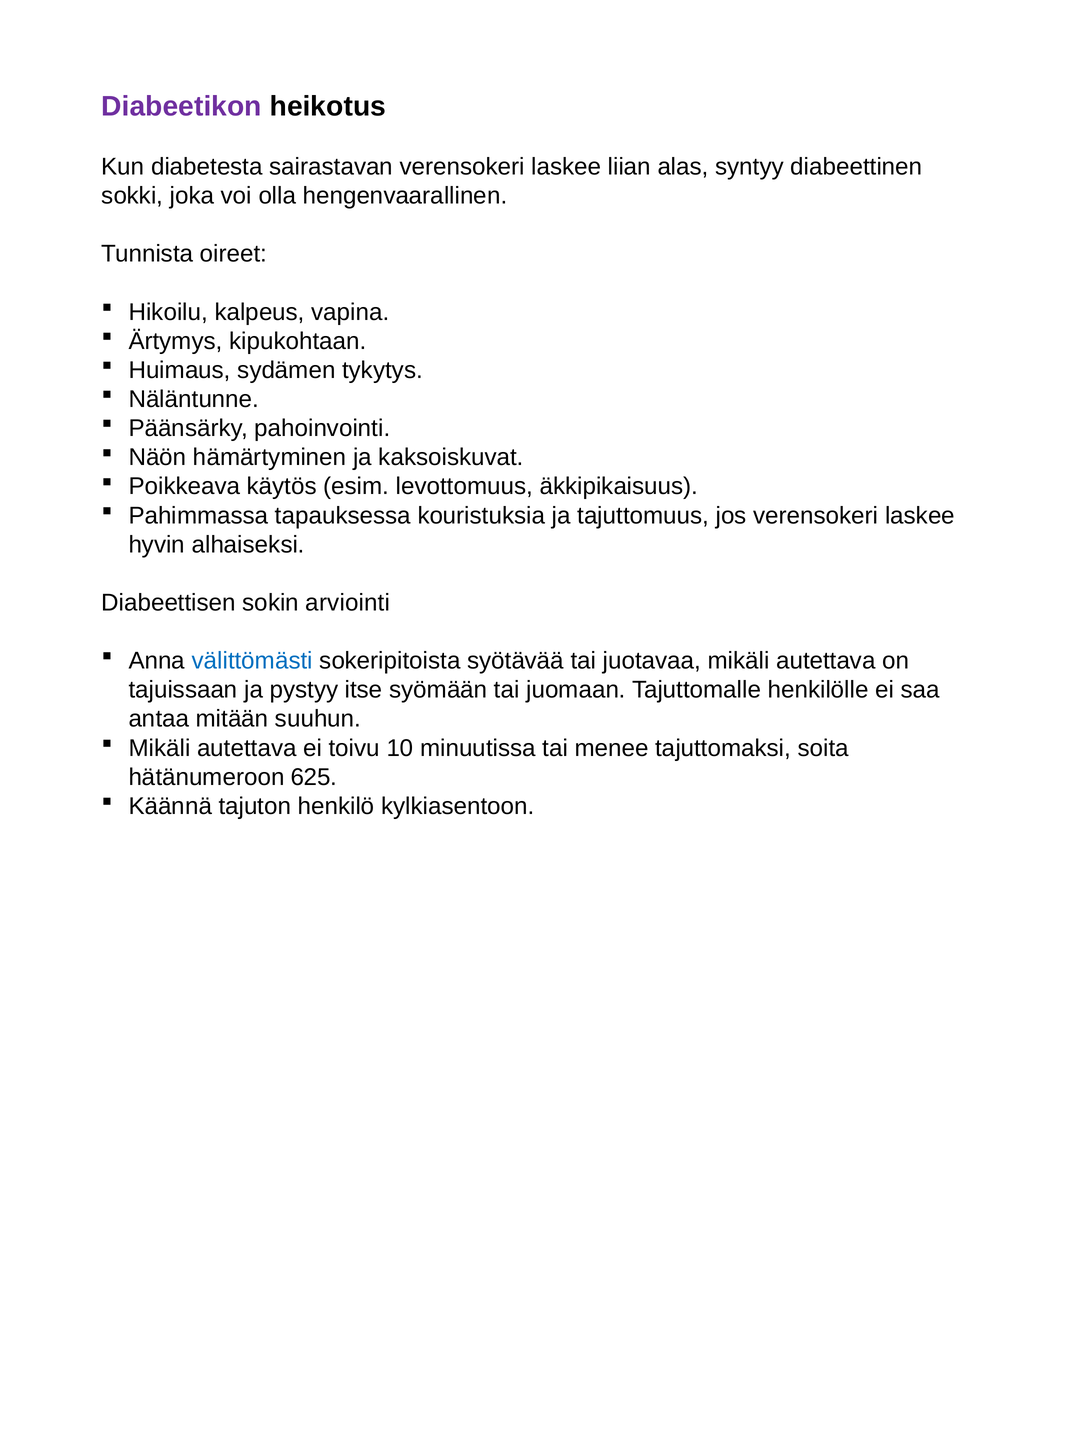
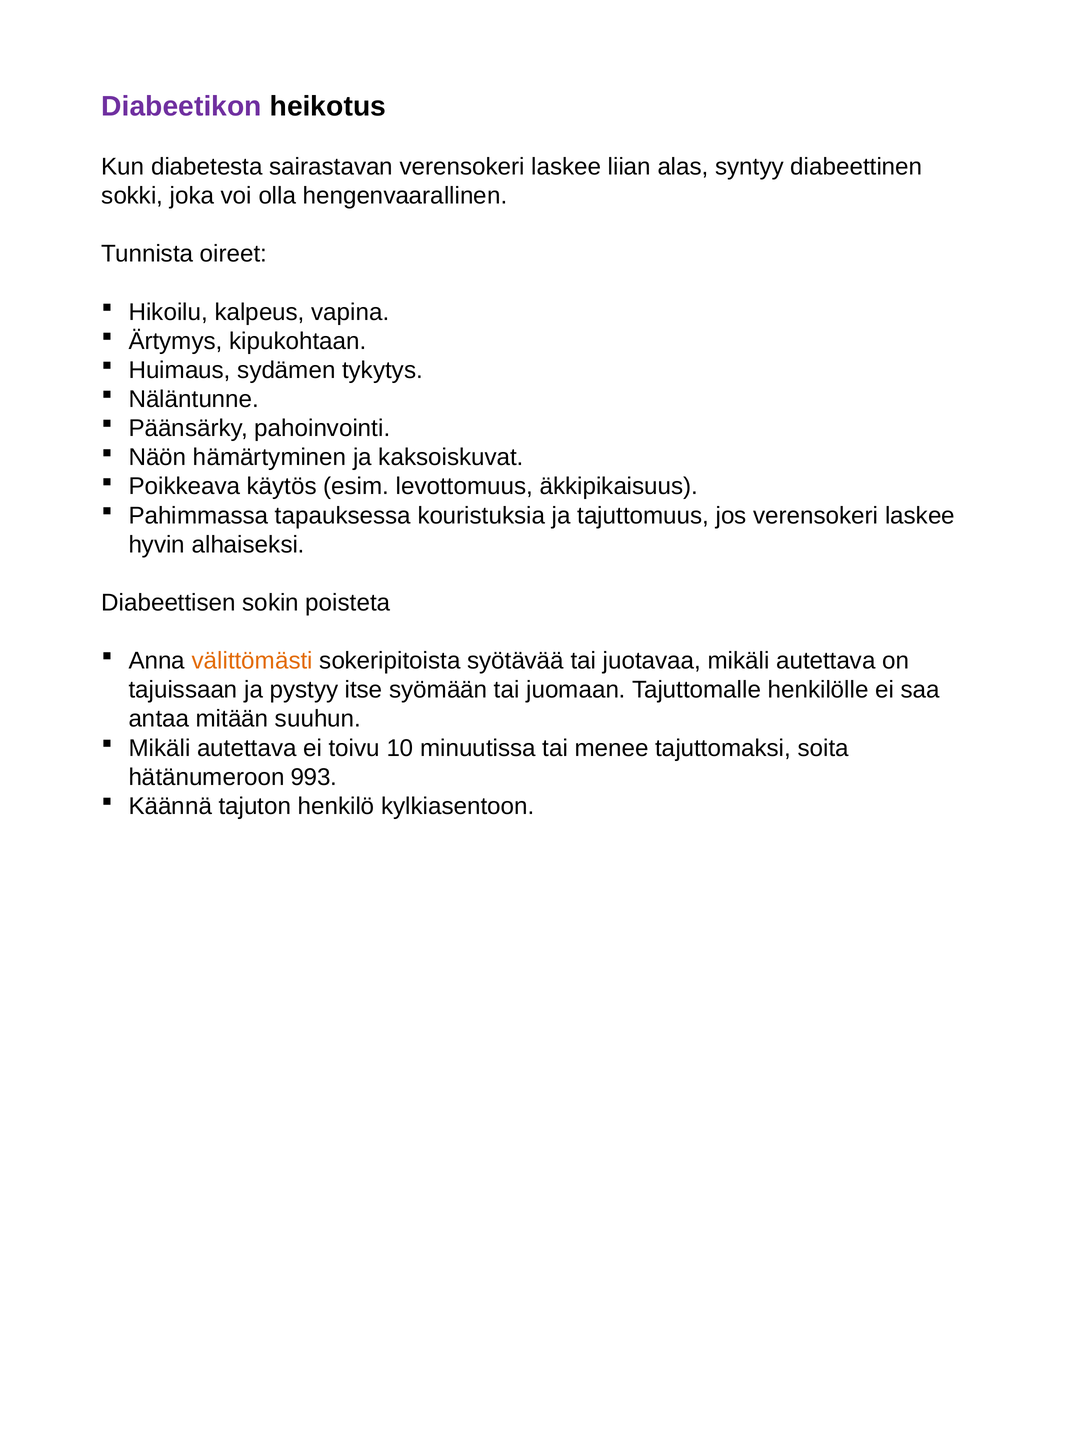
arviointi: arviointi -> poisteta (348, 603)
välittömästi colour: blue -> orange (252, 661)
625: 625 -> 993 (314, 777)
